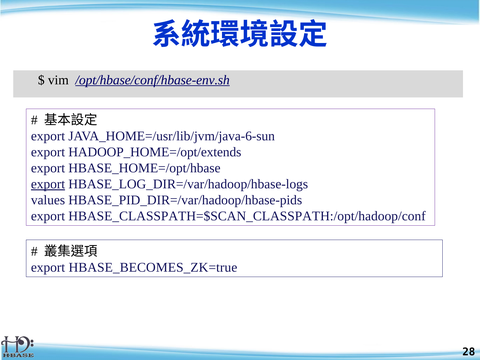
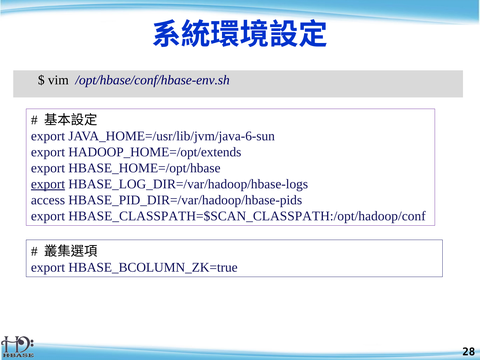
/opt/hbase/conf/hbase-env.sh underline: present -> none (153, 80)
values: values -> access (48, 200)
HBASE_BECOMES_ZK=true: HBASE_BECOMES_ZK=true -> HBASE_BCOLUMN_ZK=true (153, 267)
